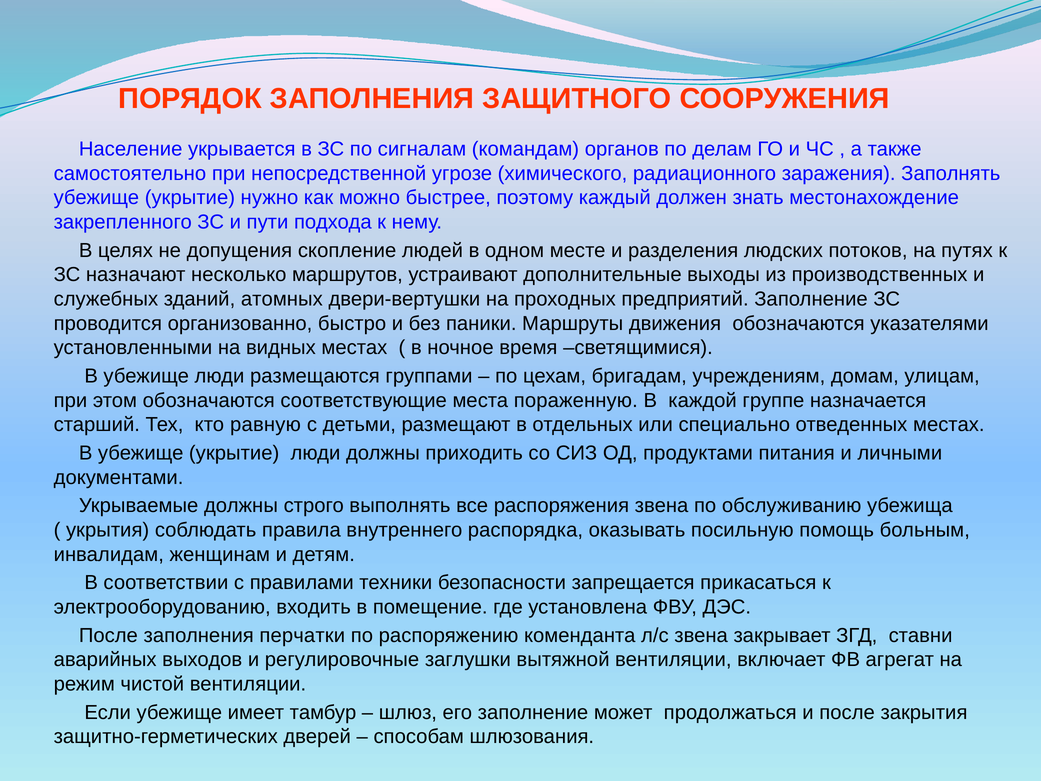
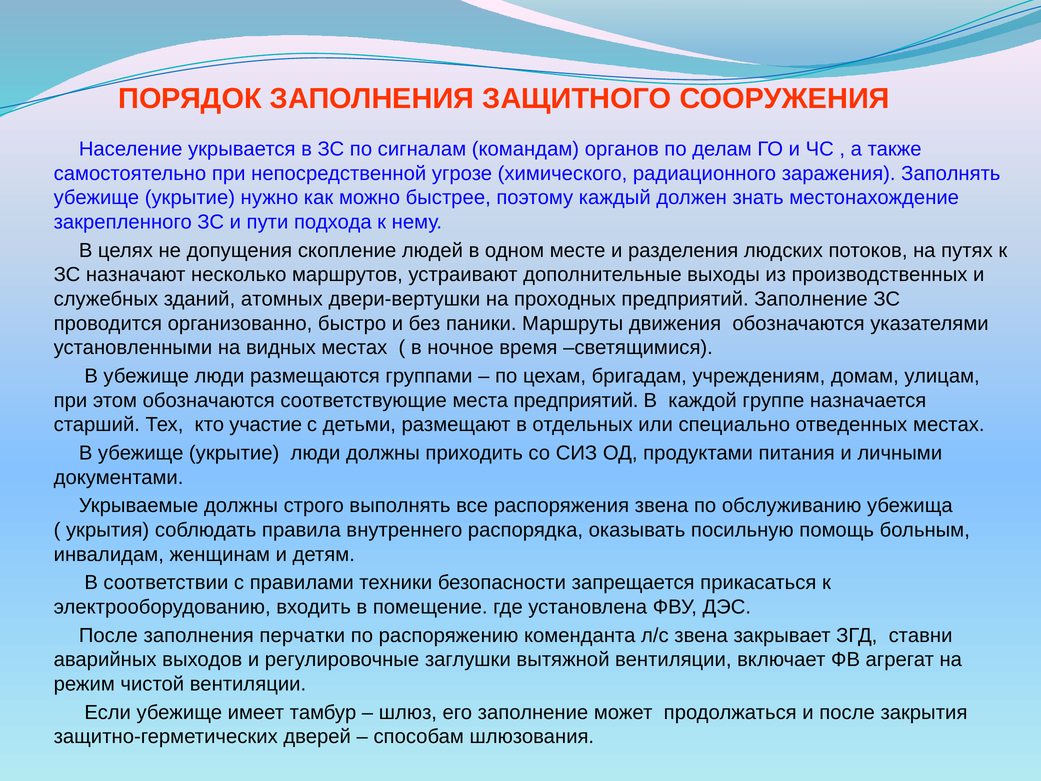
места пораженную: пораженную -> предприятий (576, 400)
равную: равную -> участие (266, 425)
